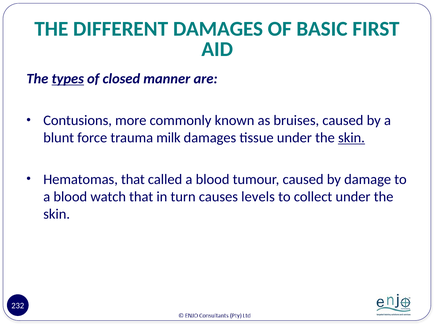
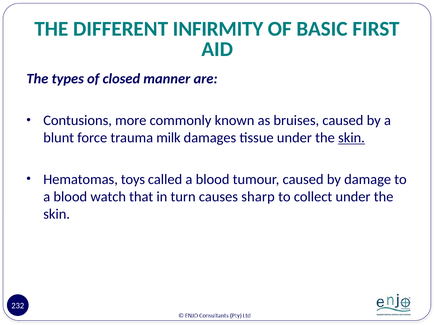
DIFFERENT DAMAGES: DAMAGES -> INFIRMITY (218, 29)
types underline: present -> none (68, 79)
Hematomas that: that -> toys (133, 180)
levels: levels -> sharp (258, 197)
